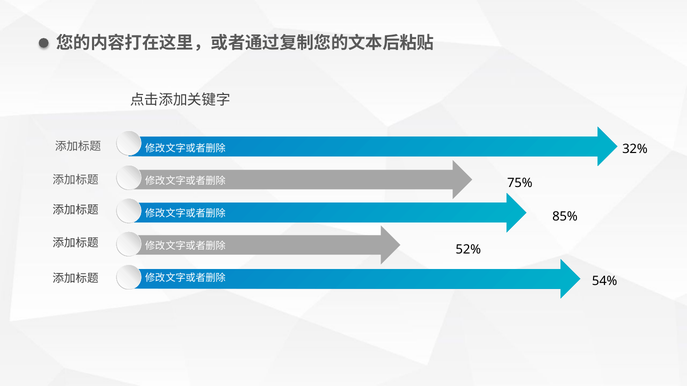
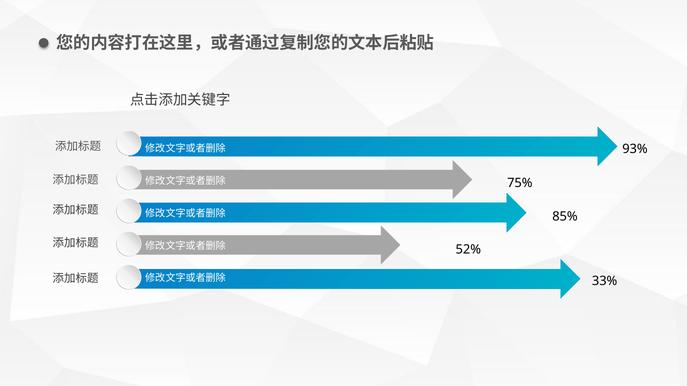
32%: 32% -> 93% (635, 149)
54%: 54% -> 33% (605, 281)
